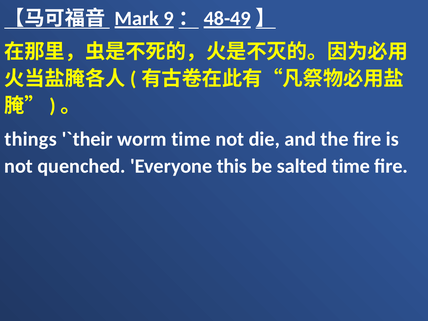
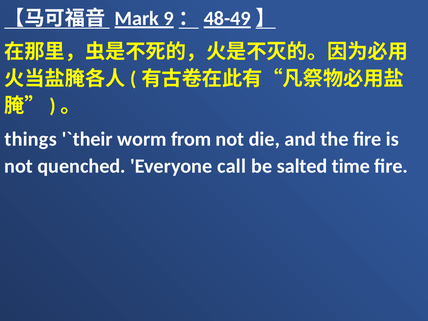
worm time: time -> from (191, 139)
this: this -> call (232, 166)
